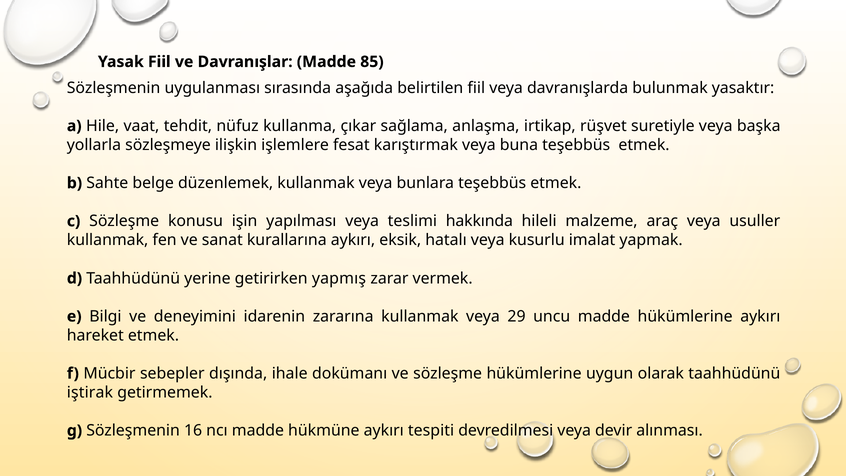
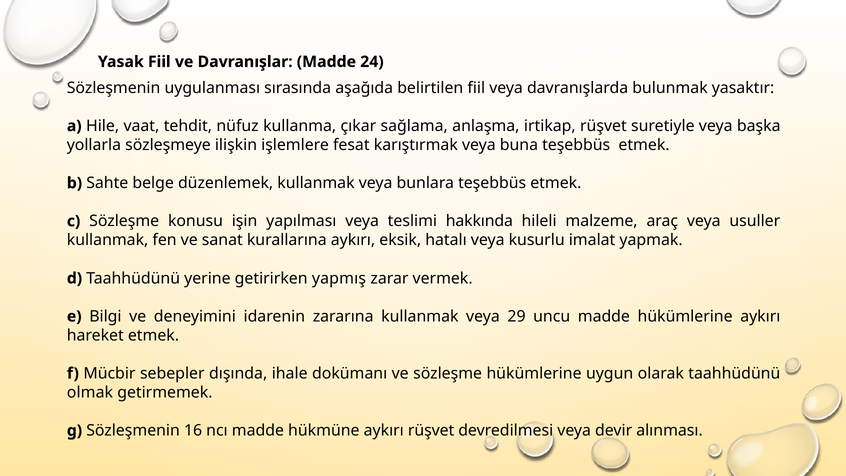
85: 85 -> 24 (372, 62)
iştirak: iştirak -> olmak (90, 392)
aykırı tespiti: tespiti -> rüşvet (431, 430)
